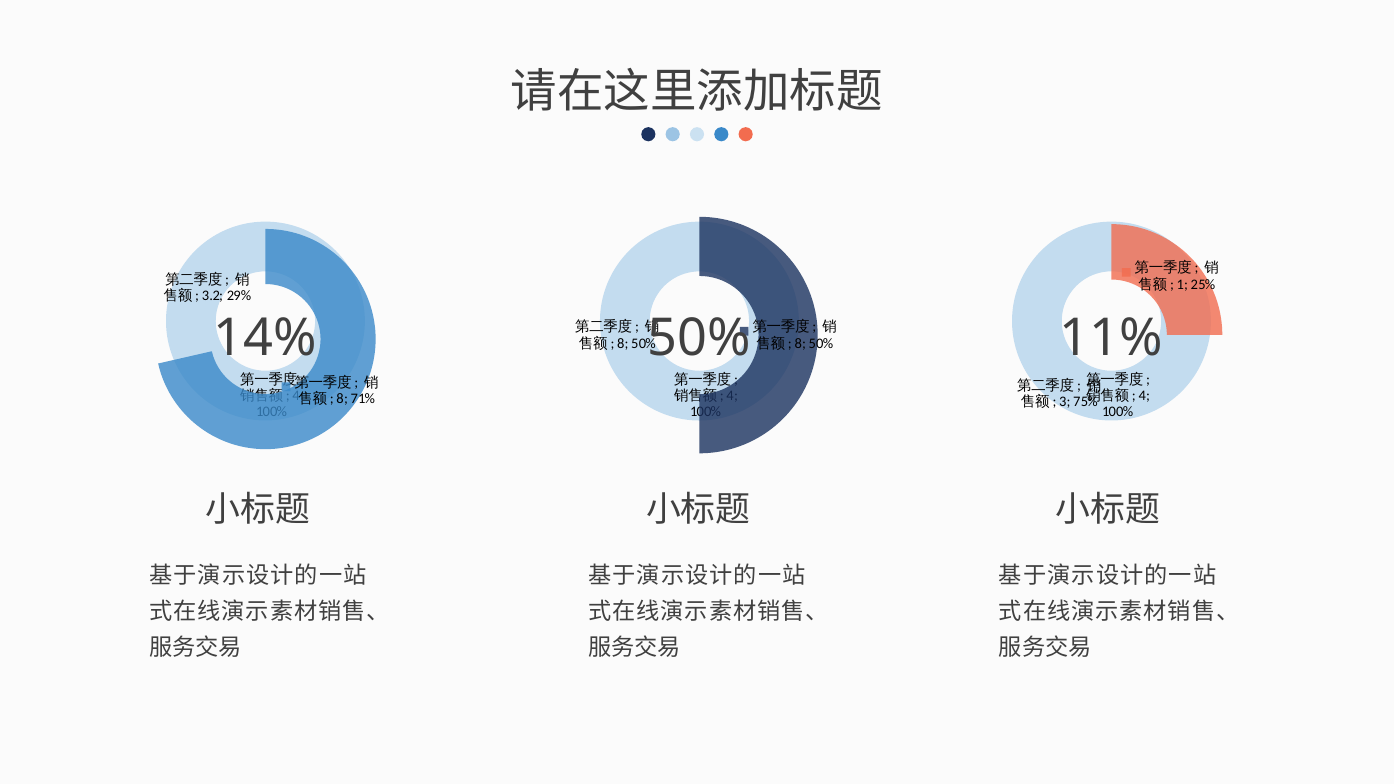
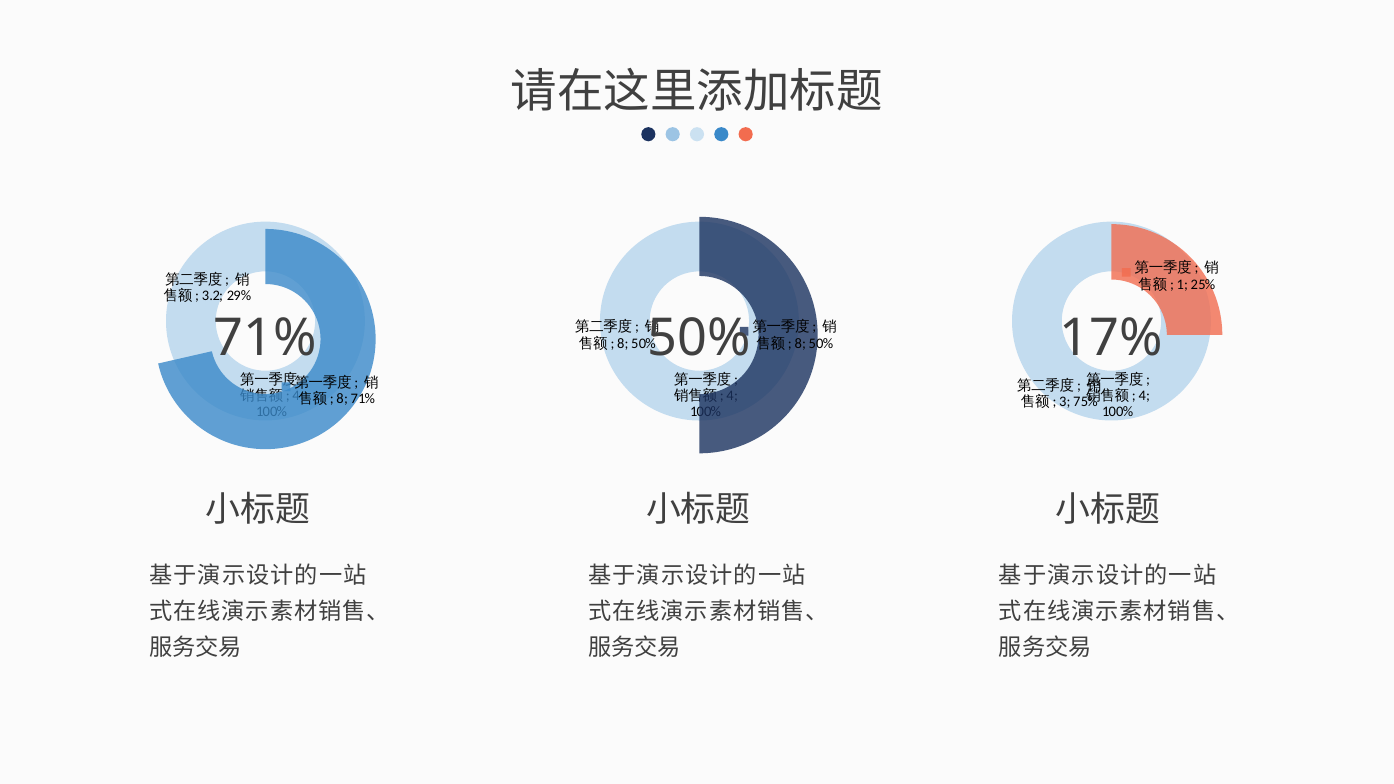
14%: 14% -> 71% (265, 338)
11%: 11% -> 17% (1111, 338)
